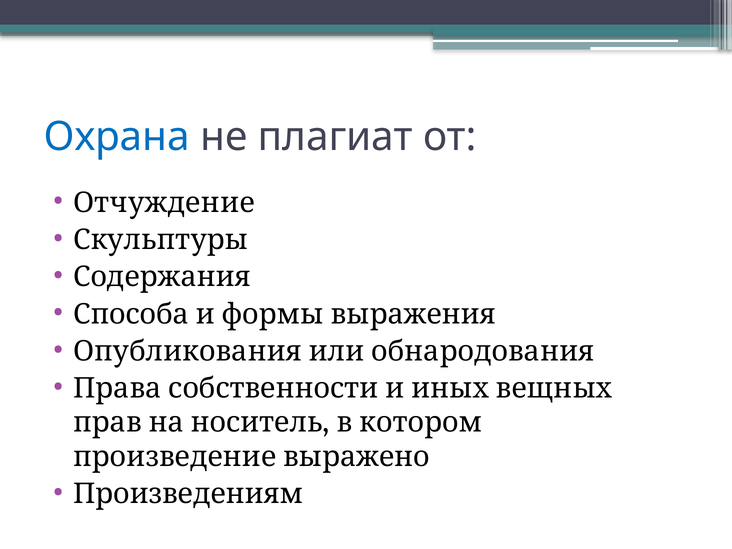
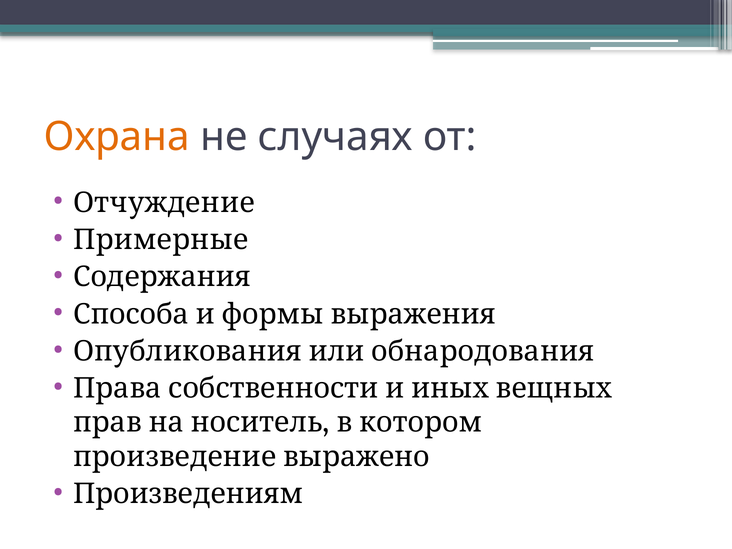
Охрана colour: blue -> orange (117, 137)
плагиат: плагиат -> случаях (335, 137)
Скульптуры: Скульптуры -> Примерные (161, 240)
